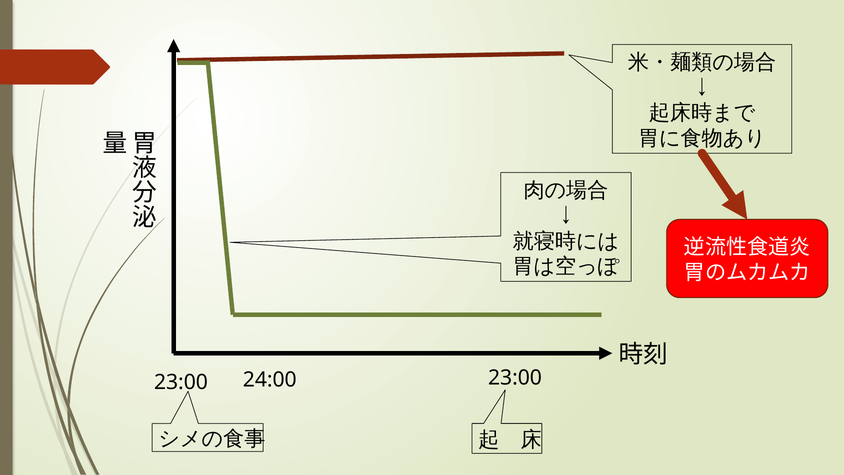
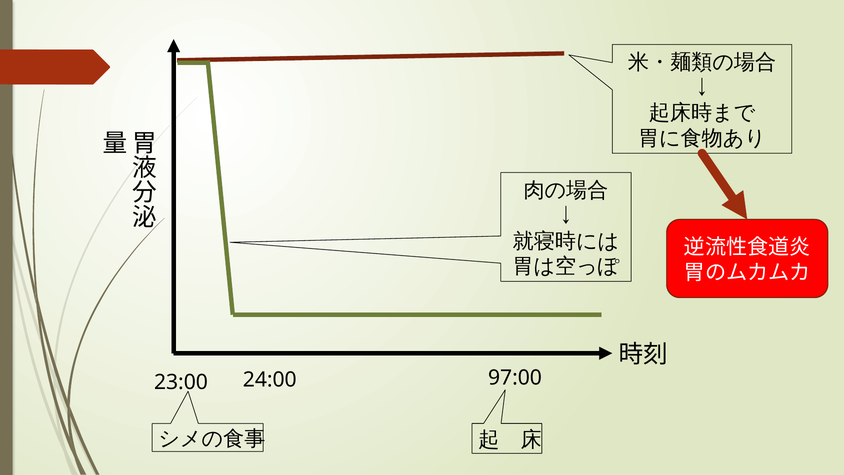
24:00 23:00: 23:00 -> 97:00 (515, 378)
